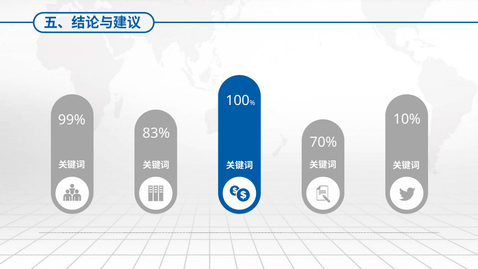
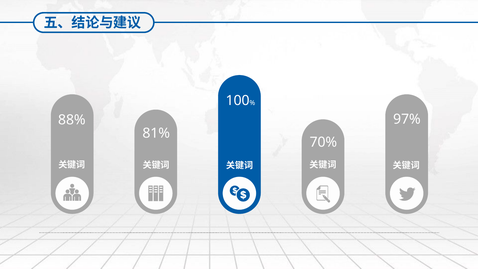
10%: 10% -> 97% (407, 119)
99%: 99% -> 88% (72, 120)
83%: 83% -> 81% (156, 133)
